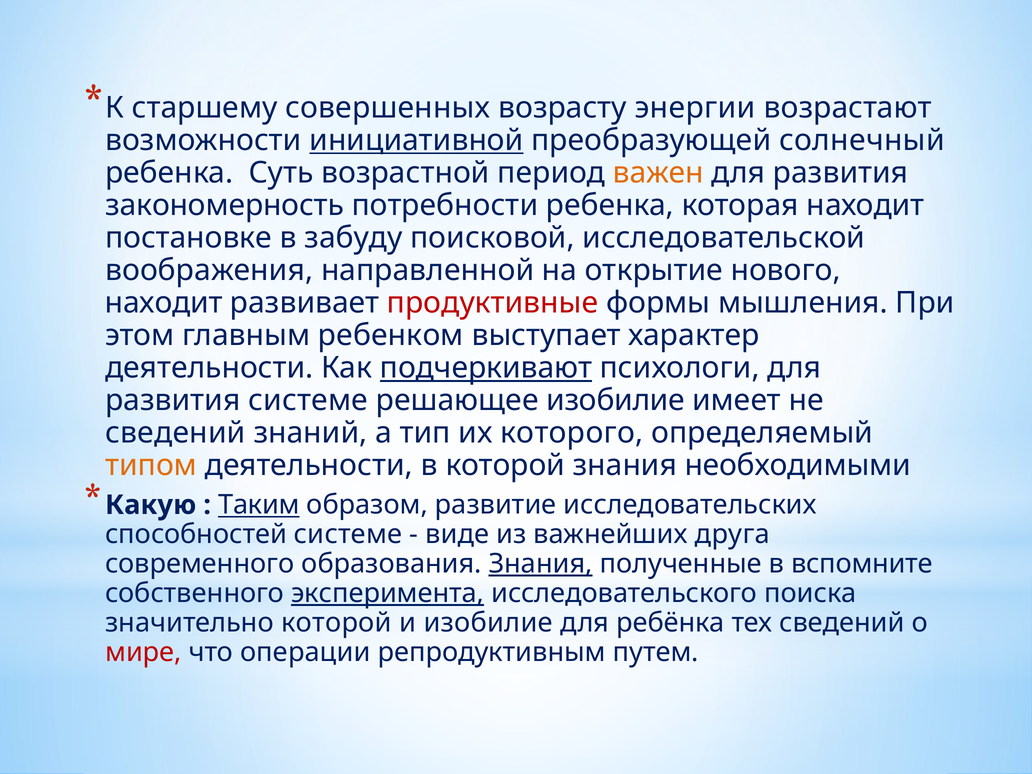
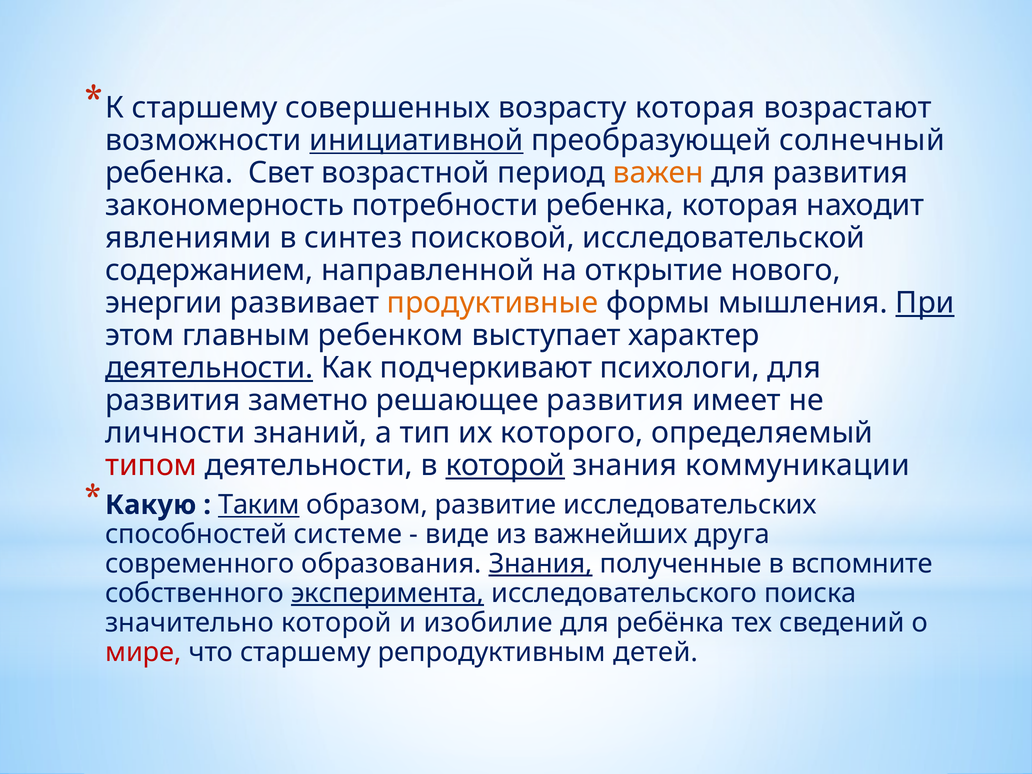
возрасту энергии: энергии -> которая (695, 108)
Суть: Суть -> Свет (281, 173)
постановке: постановке -> явлениями (188, 238)
забуду: забуду -> синтез (353, 238)
воображения: воображения -> содержанием (209, 270)
находит: находит -> энергии (164, 303)
продуктивные colour: red -> orange (493, 303)
При underline: none -> present (925, 303)
деятельности underline: none -> present (209, 368)
подчеркивают underline: present -> none (486, 368)
развития системе: системе -> заметно (308, 400)
решающее изобилие: изобилие -> развития (615, 400)
сведений: сведений -> личности (175, 433)
типом colour: orange -> red (151, 465)
которой underline: none -> present (505, 465)
необходимыми: необходимыми -> коммуникации (798, 465)
что операции: операции -> старшему (306, 652)
путем: путем -> детей (656, 652)
